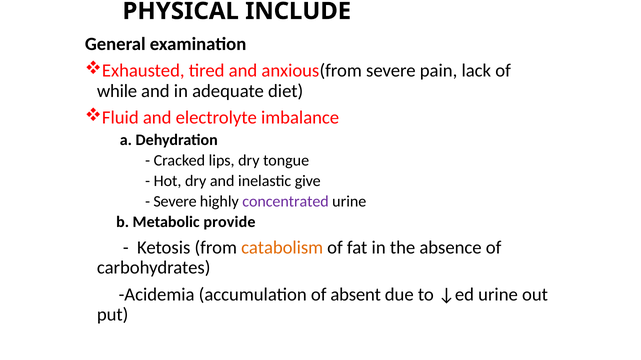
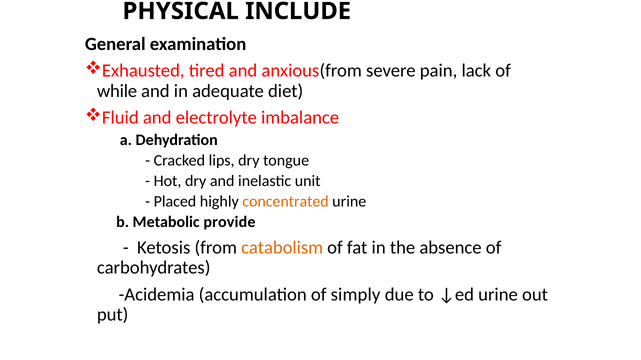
give: give -> unit (308, 181)
Severe: Severe -> Placed (175, 202)
concentrated colour: purple -> orange (286, 202)
absent: absent -> simply (356, 295)
